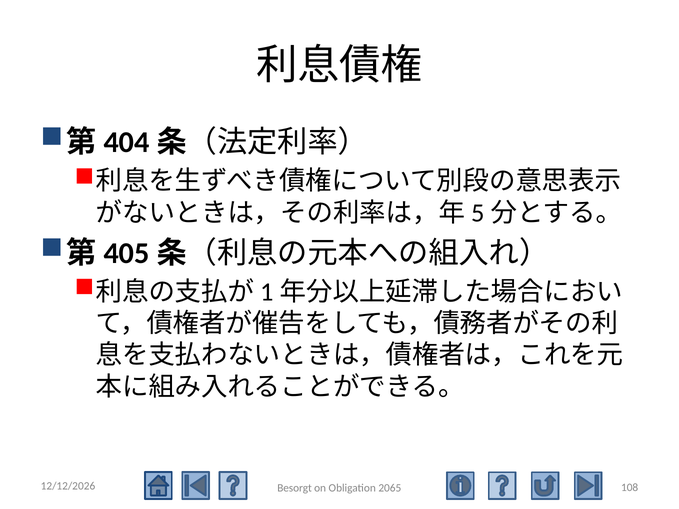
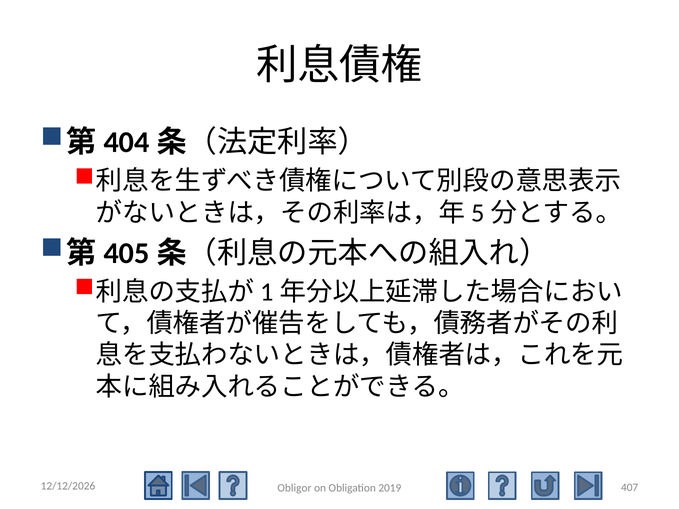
108: 108 -> 407 (630, 488)
Besorgt: Besorgt -> Obligor (294, 488)
2065: 2065 -> 2019 (390, 488)
